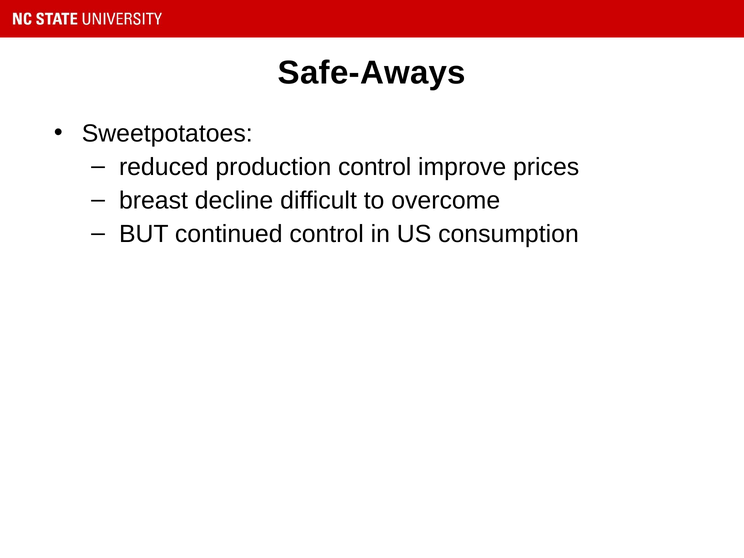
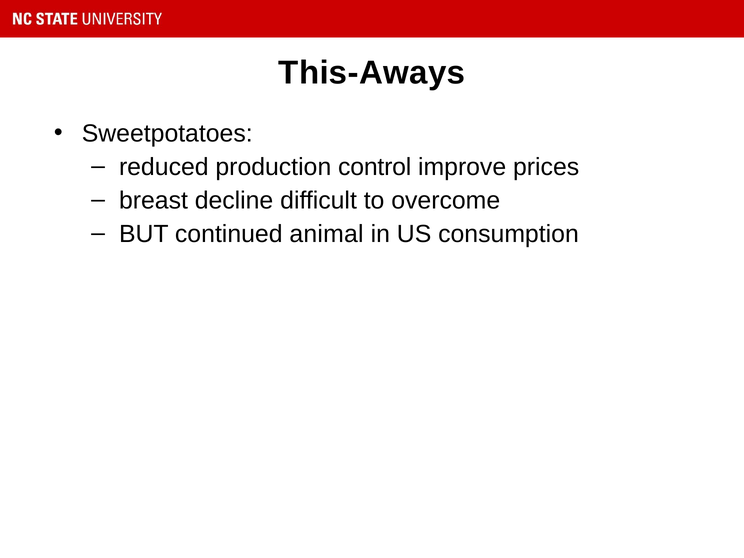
Safe-Aways: Safe-Aways -> This-Aways (372, 73)
continued control: control -> animal (326, 234)
